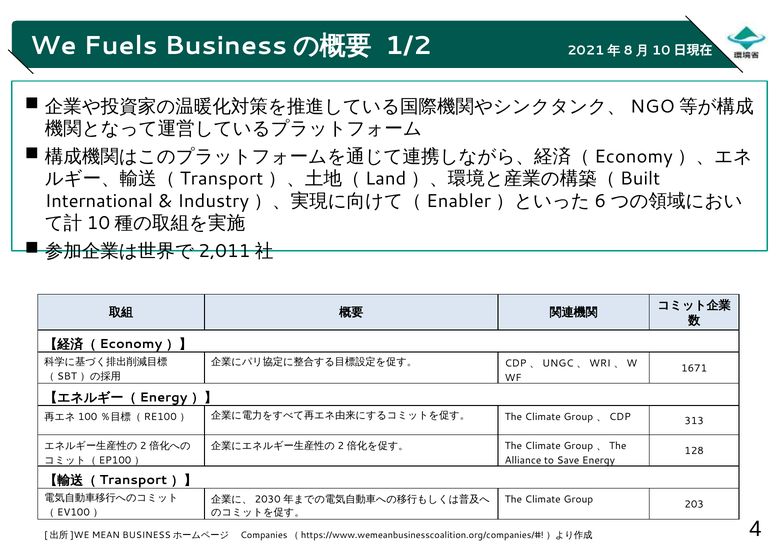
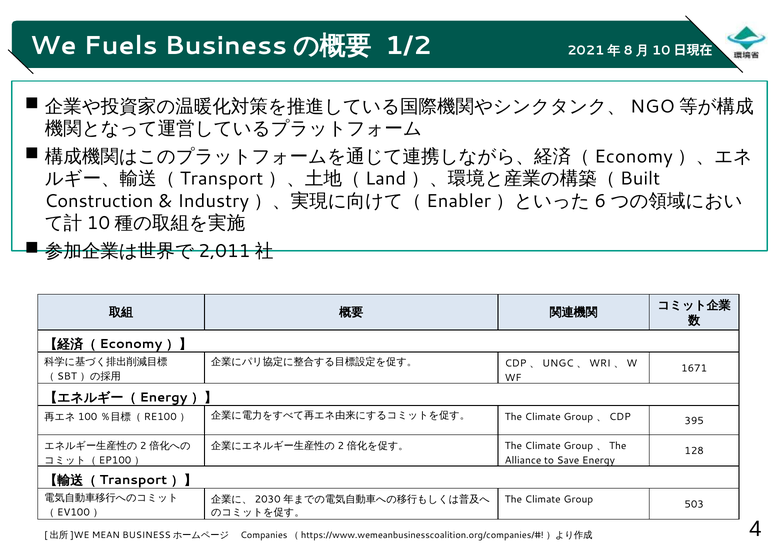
International: International -> Construction (99, 201)
313: 313 -> 395 (694, 421)
203: 203 -> 503 (694, 504)
